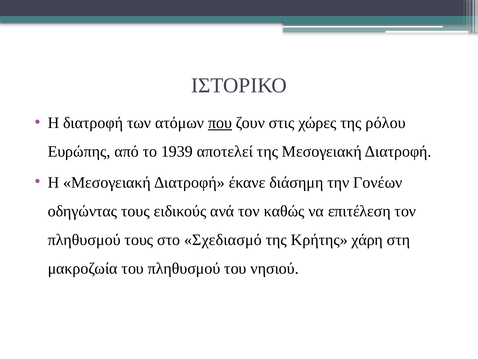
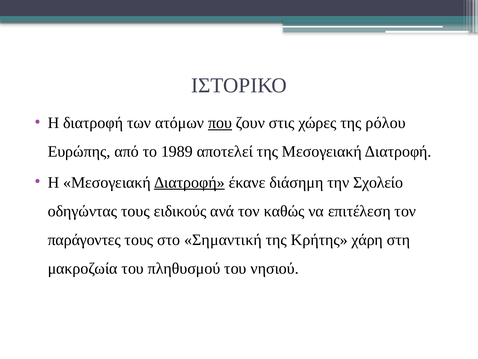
1939: 1939 -> 1989 (177, 151)
Διατροφή underline: none -> present (189, 182)
Γονέων: Γονέων -> Σχολείο (378, 182)
πληθυσμού: πληθυσμού -> παράγοντες (84, 240)
Σχεδιασμό: Σχεδιασμό -> Σημαντική (223, 240)
